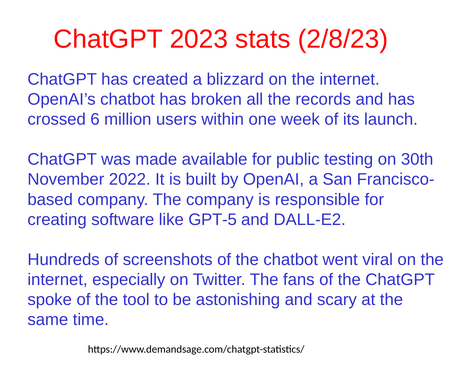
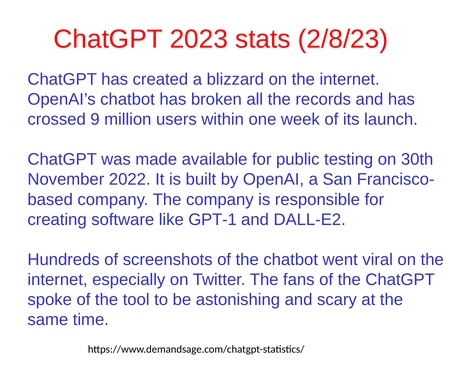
6: 6 -> 9 (95, 119)
GPT-5: GPT-5 -> GPT-1 (213, 219)
